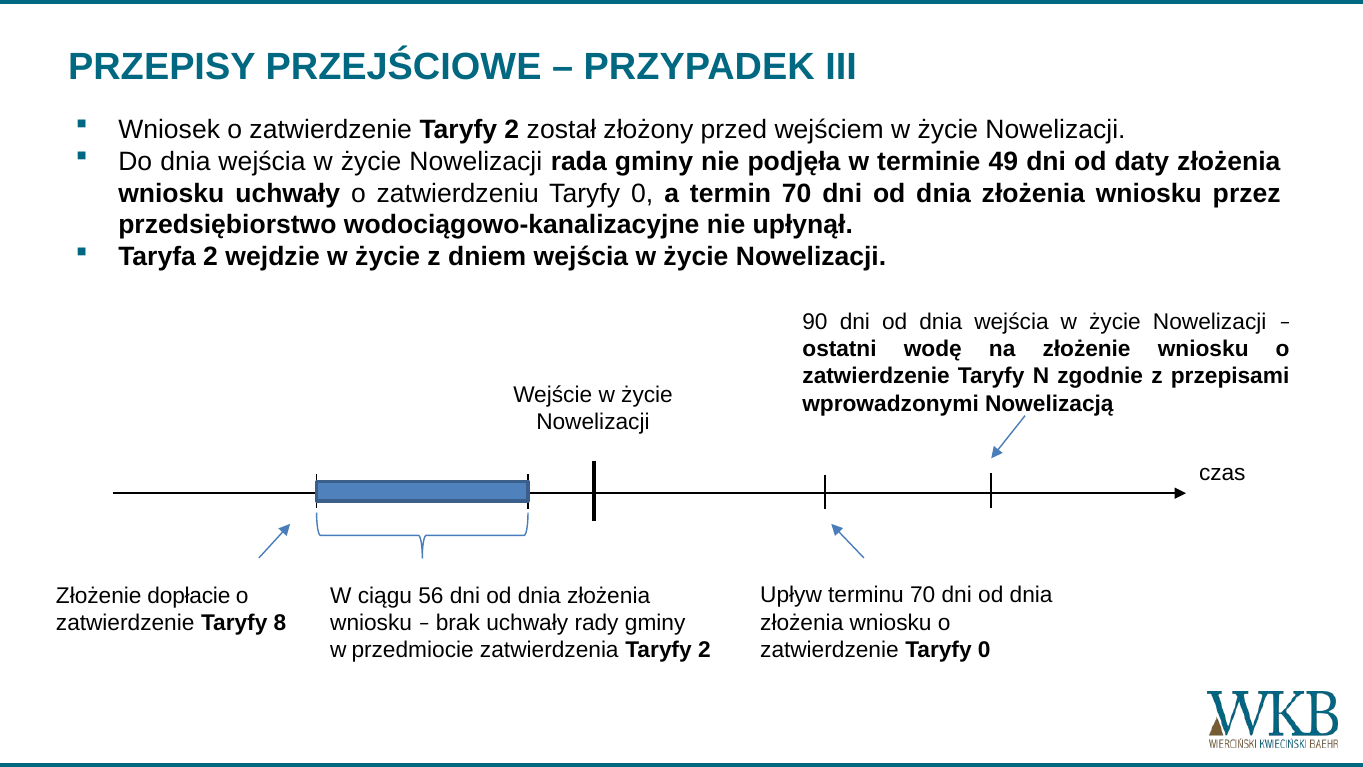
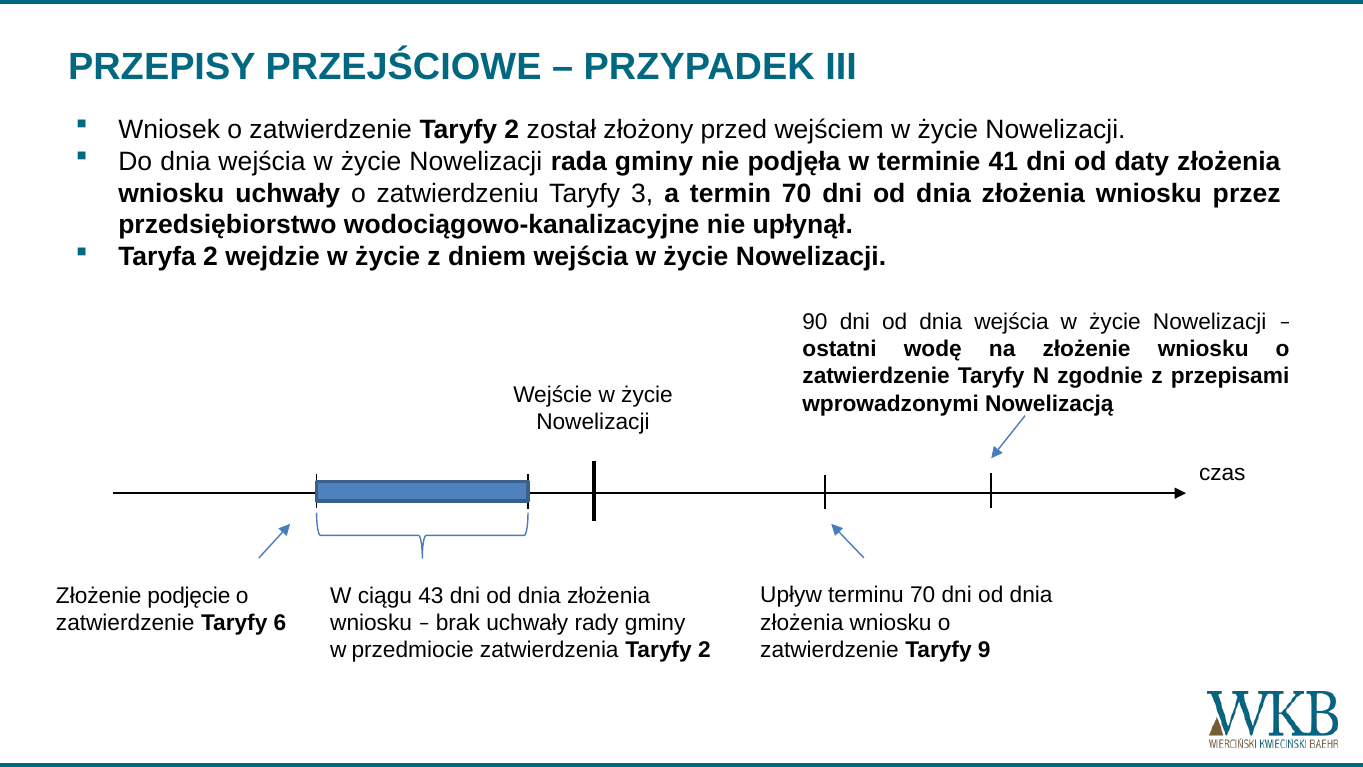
49: 49 -> 41 (1003, 161)
zatwierdzeniu Taryfy 0: 0 -> 3 (642, 193)
56: 56 -> 43 (431, 596)
dopłacie: dopłacie -> podjęcie (189, 596)
8: 8 -> 6 (280, 623)
zatwierdzenie Taryfy 0: 0 -> 9 (984, 650)
